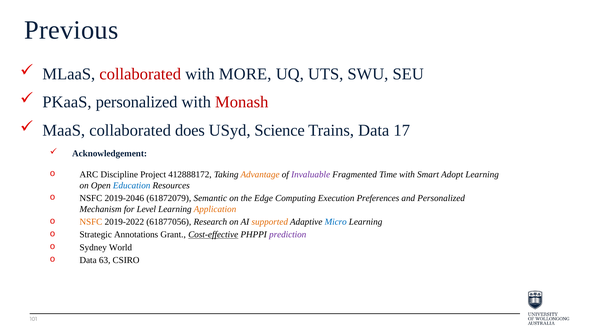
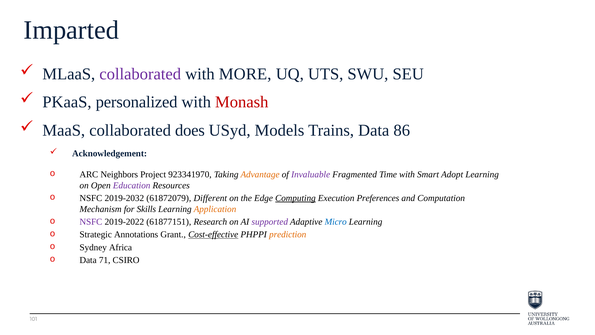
Previous: Previous -> Imparted (71, 30)
collaborated colour: red -> purple (140, 74)
Science: Science -> Models (279, 130)
17: 17 -> 86 (402, 130)
Discipline: Discipline -> Neighbors (119, 174)
412888172: 412888172 -> 923341970 (190, 174)
Education colour: blue -> purple (132, 185)
2019-2046: 2019-2046 -> 2019-2032 (124, 198)
Semantic: Semantic -> Different (210, 198)
Computing underline: none -> present (295, 198)
and Personalized: Personalized -> Computation (441, 198)
Level: Level -> Skills (146, 209)
NSFC colour: orange -> purple (91, 222)
61877056: 61877056 -> 61877151 (169, 222)
supported colour: orange -> purple (270, 222)
prediction colour: purple -> orange (288, 234)
World: World -> Africa (121, 247)
63: 63 -> 71 (105, 260)
